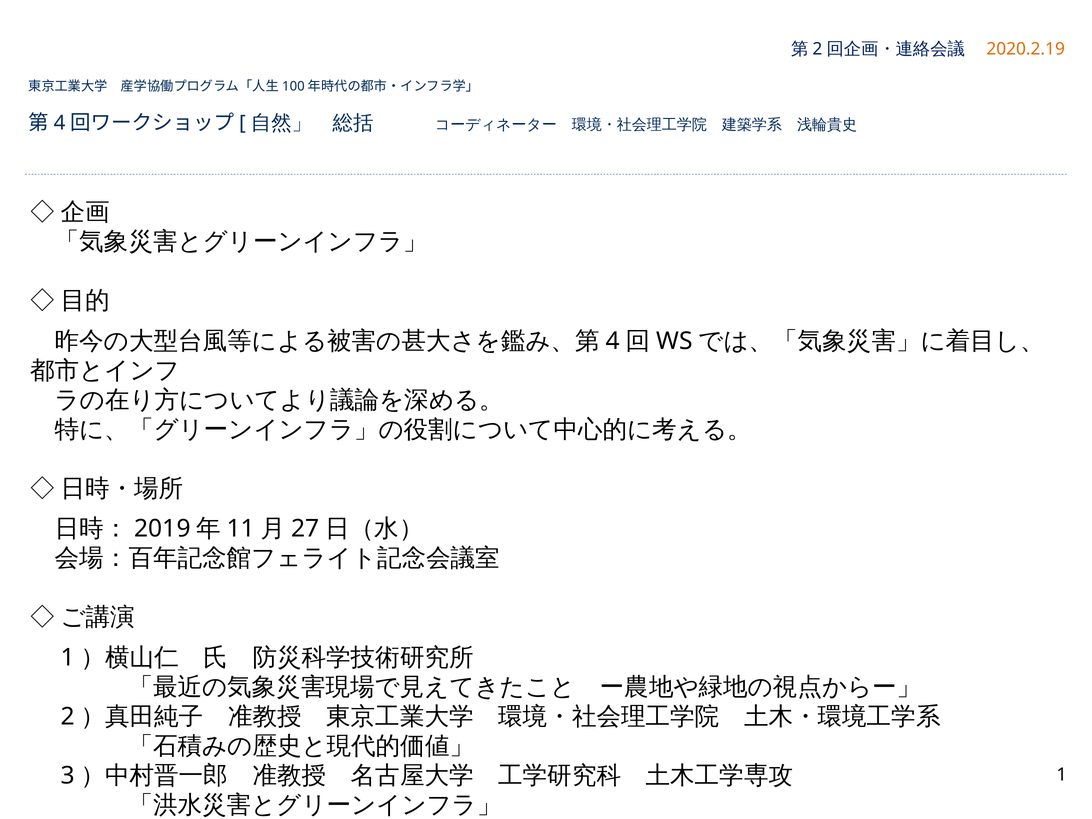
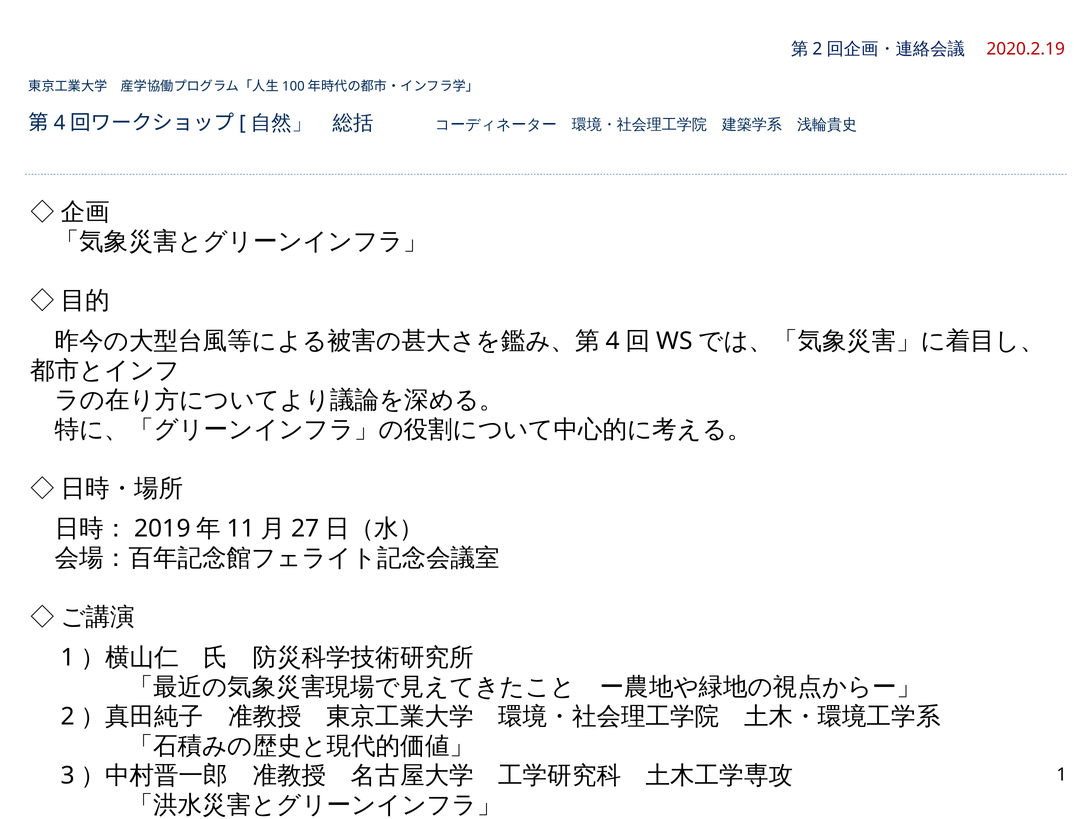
2020.2.19 colour: orange -> red (1026, 49)
